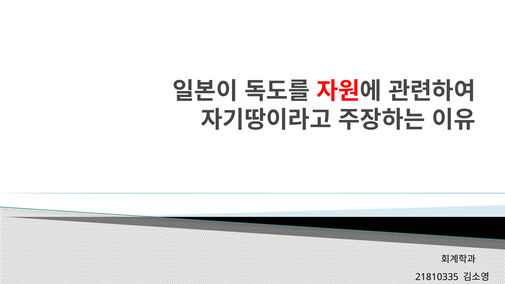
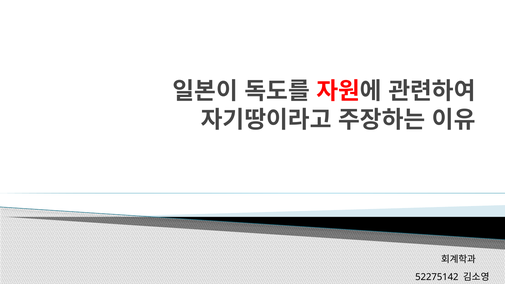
21810335: 21810335 -> 52275142 (437, 277)
